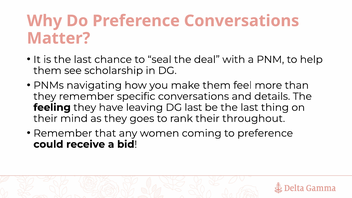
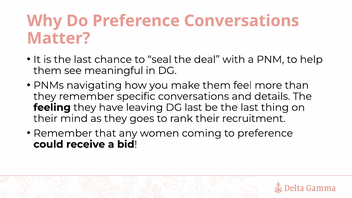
scholarship: scholarship -> meaningful (114, 71)
throughout: throughout -> recruitment (254, 119)
